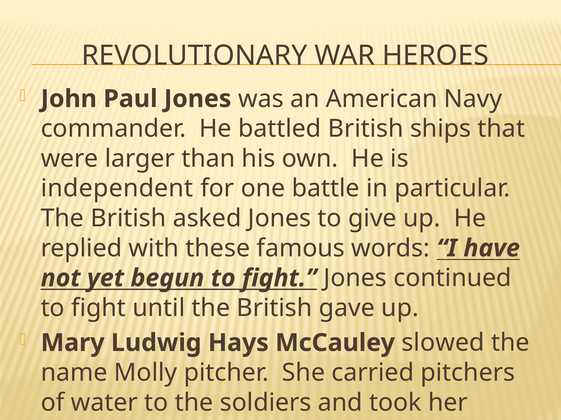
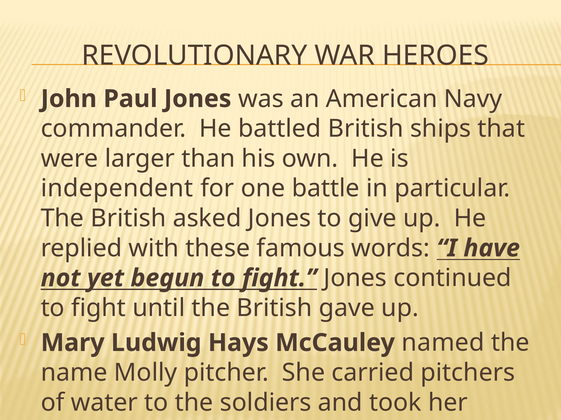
slowed: slowed -> named (443, 343)
